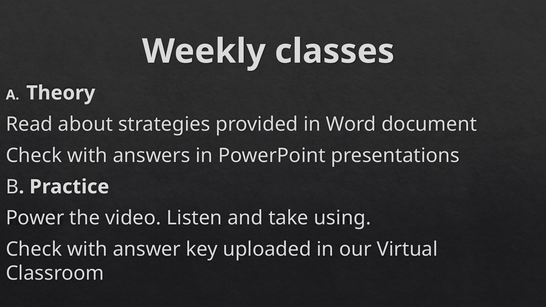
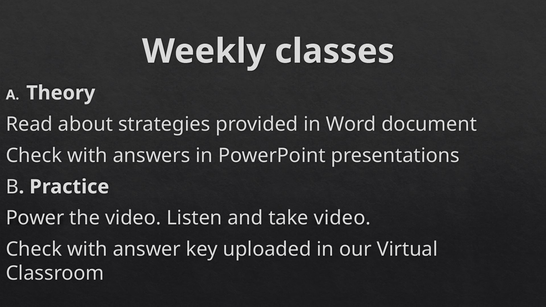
take using: using -> video (342, 218)
